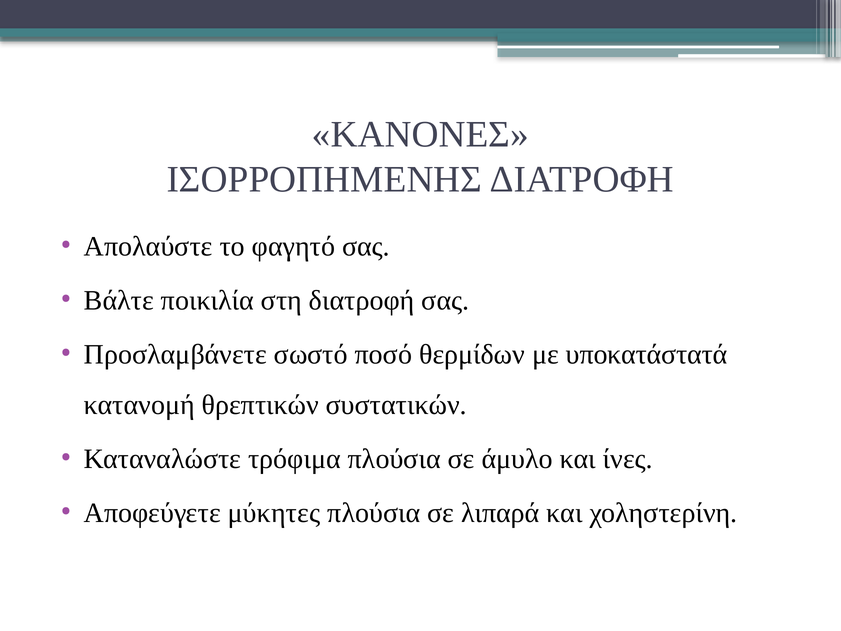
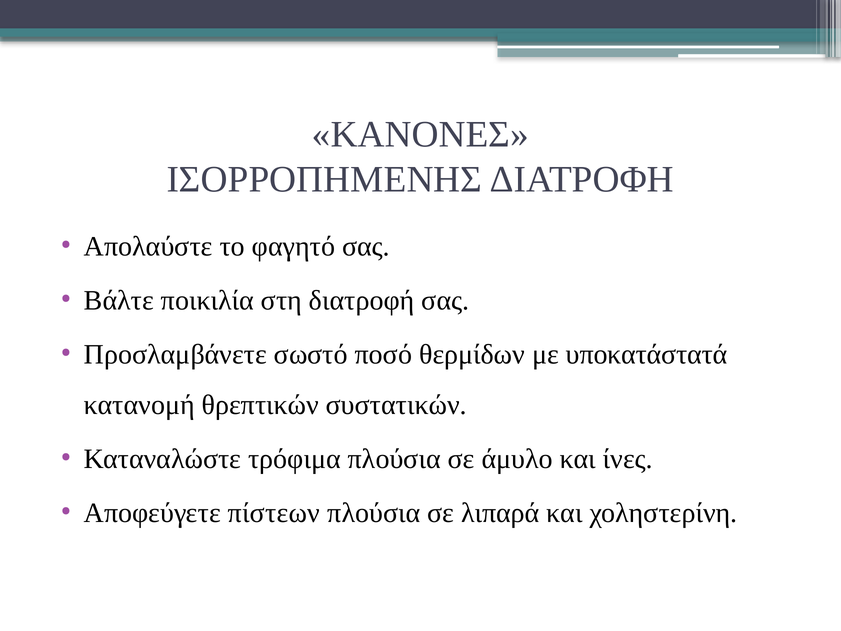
μύκητες: μύκητες -> πίστεων (274, 513)
